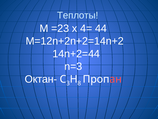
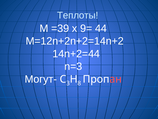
=23: =23 -> =39 (60, 28)
4=: 4= -> 9= (86, 28)
Октан-: Октан- -> Могут- (41, 79)
